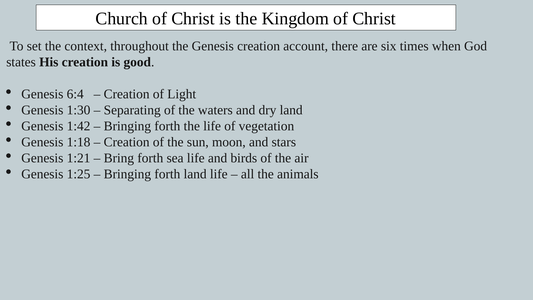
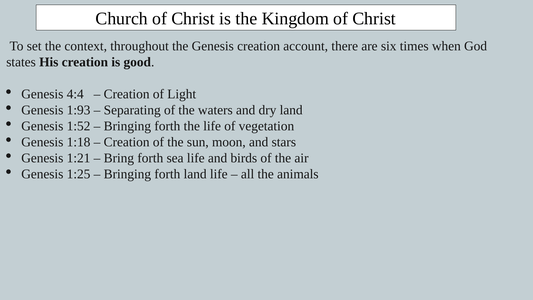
6:4: 6:4 -> 4:4 (75, 94)
1:30: 1:30 -> 1:93 (79, 110)
1:42: 1:42 -> 1:52 (79, 126)
